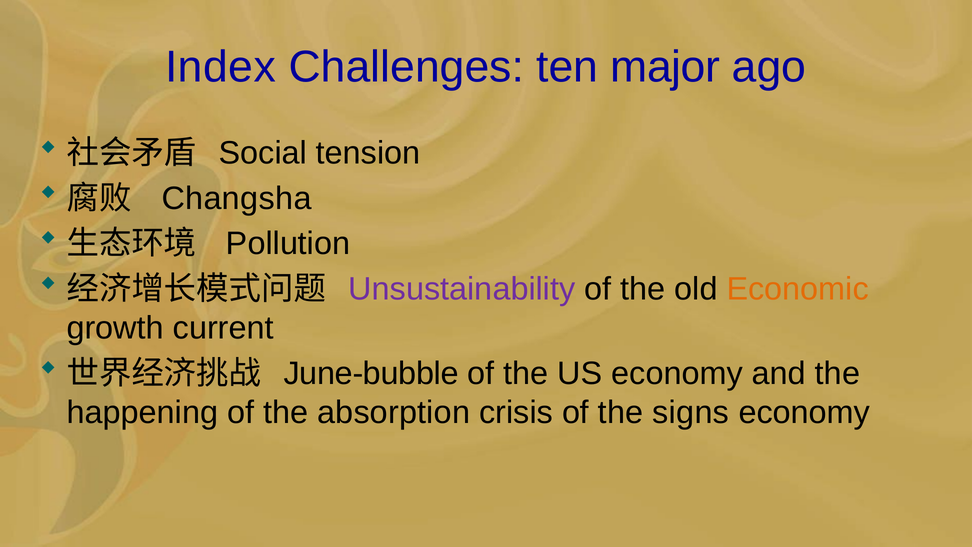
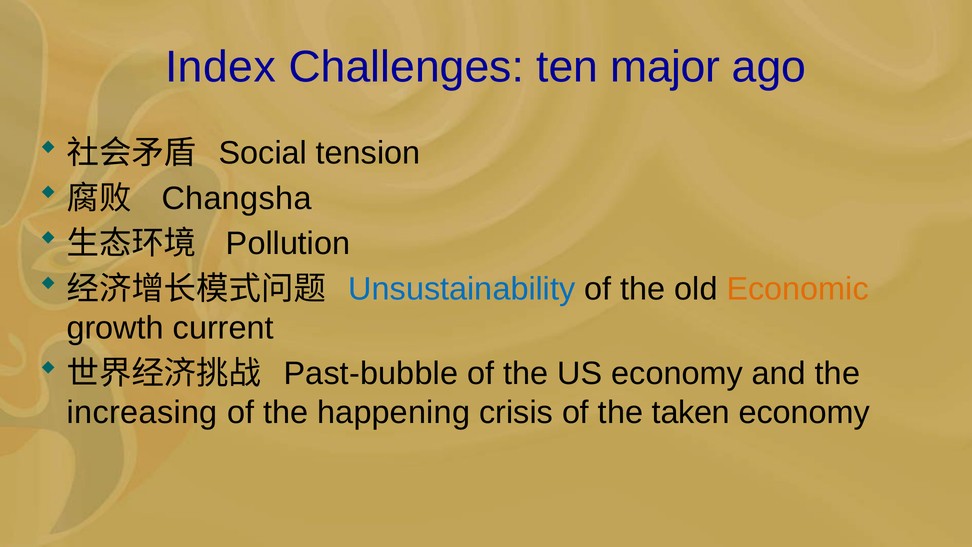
Unsustainability colour: purple -> blue (462, 289)
June-bubble: June-bubble -> Past-bubble (371, 373)
happening: happening -> increasing (142, 412)
absorption: absorption -> happening (394, 412)
signs: signs -> taken (691, 412)
